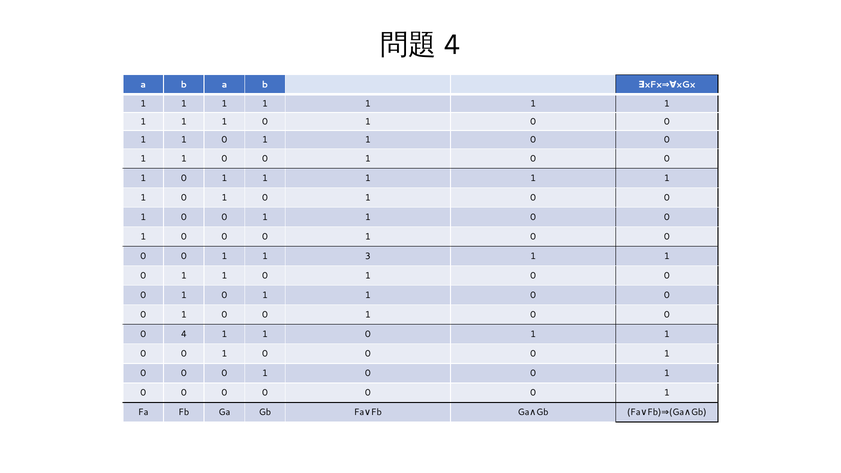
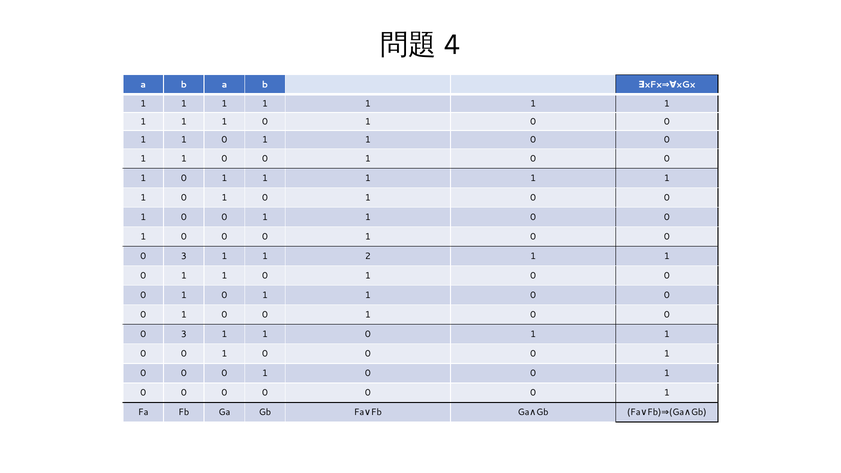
0: 0 -> 3 (184, 256)
3: 3 -> 2 (368, 256)
4: 4 -> 3 (184, 334)
